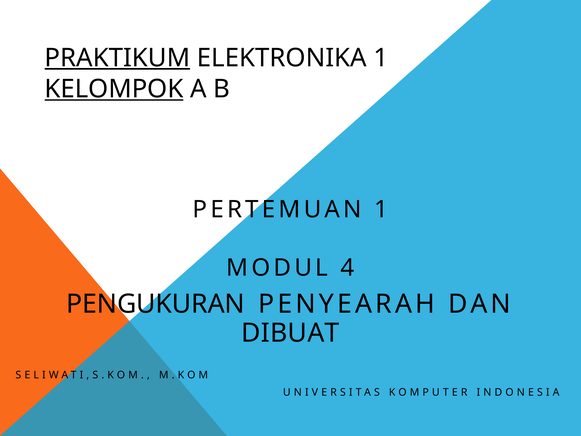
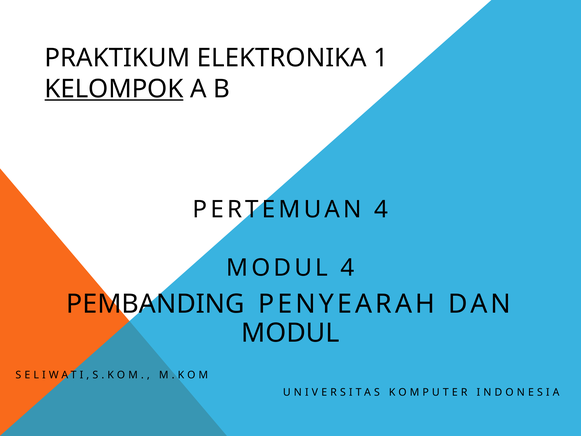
PRAKTIKUM underline: present -> none (117, 58)
PERTEMUAN 1: 1 -> 4 (381, 209)
PENGUKURAN: PENGUKURAN -> PEMBANDING (155, 304)
DIBUAT: DIBUAT -> MODUL (290, 333)
